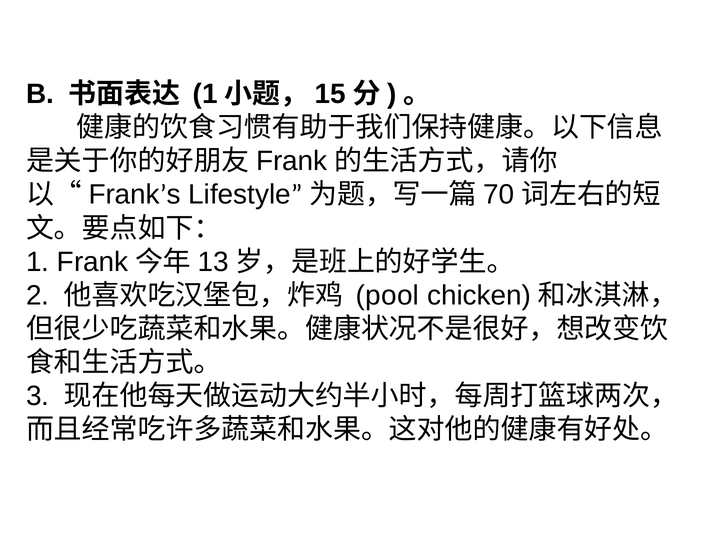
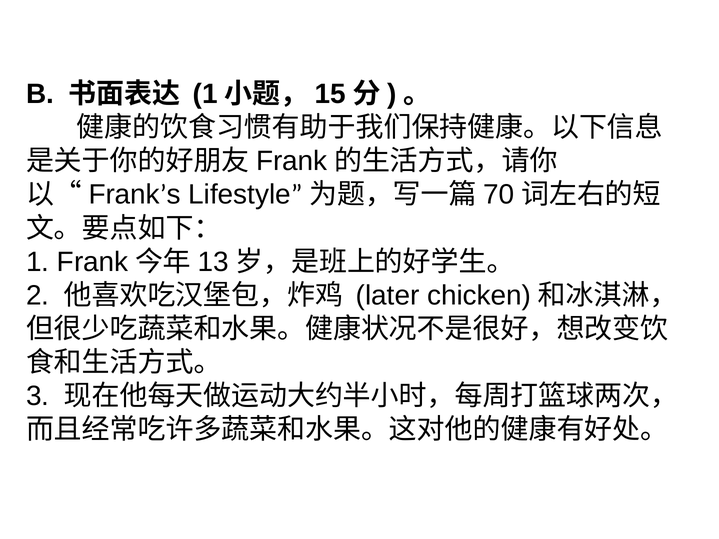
pool: pool -> later (388, 296)
